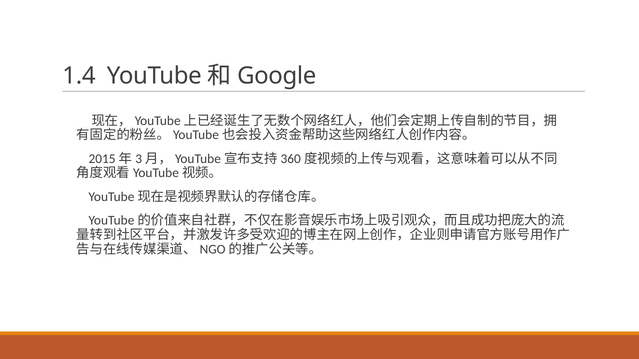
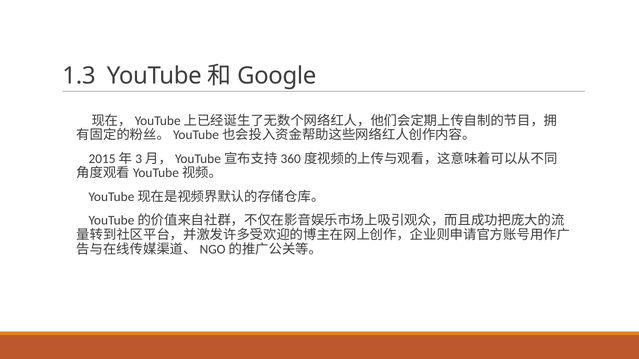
1.4: 1.4 -> 1.3 (79, 76)
